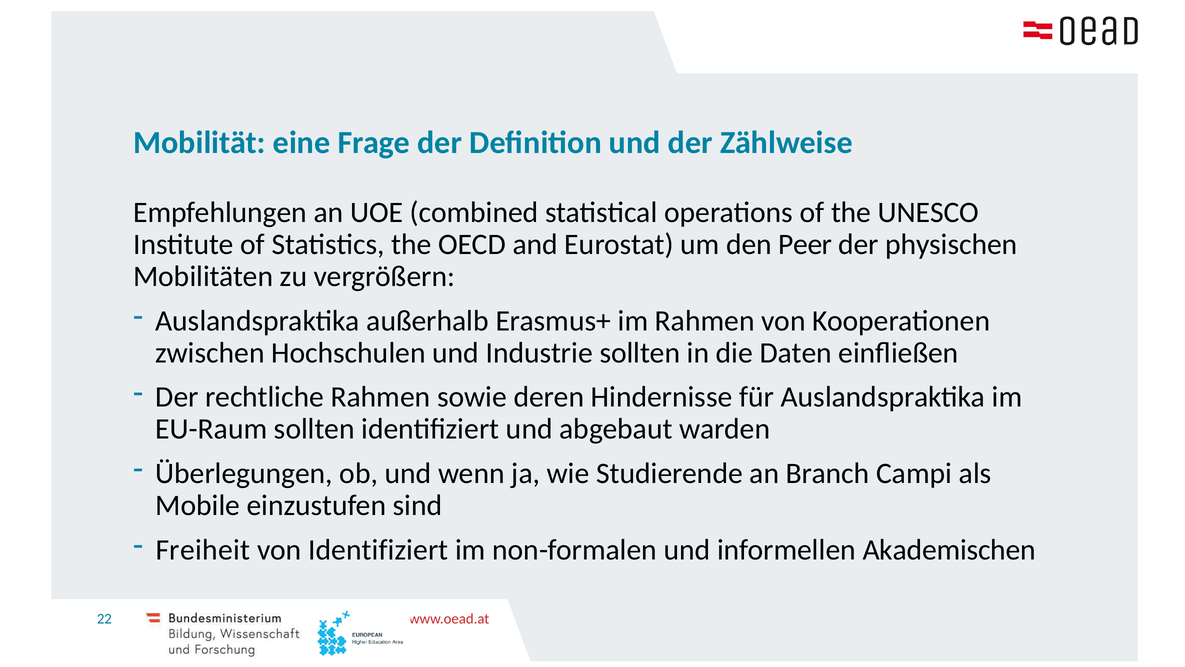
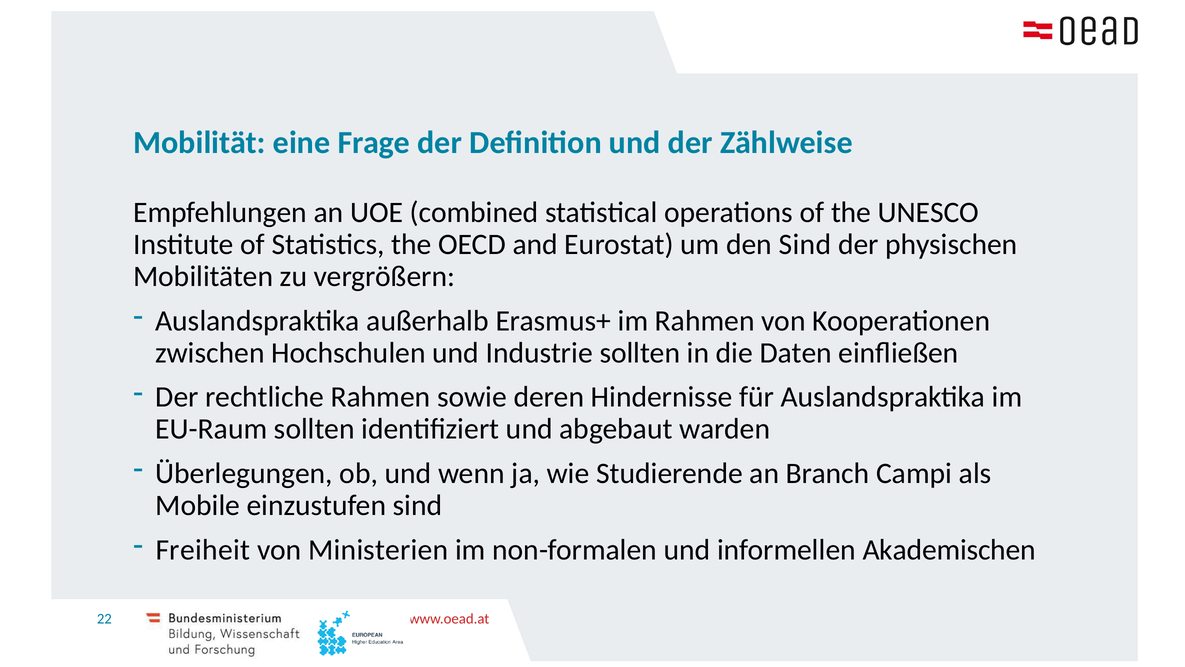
den Peer: Peer -> Sind (805, 244)
von Identifiziert: Identifiziert -> Ministerien (378, 549)
